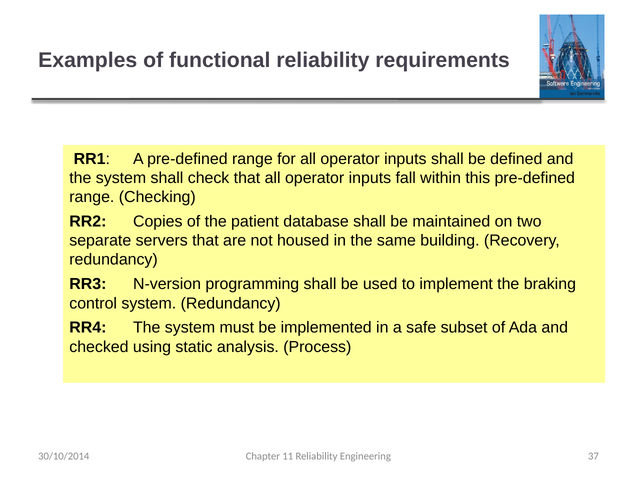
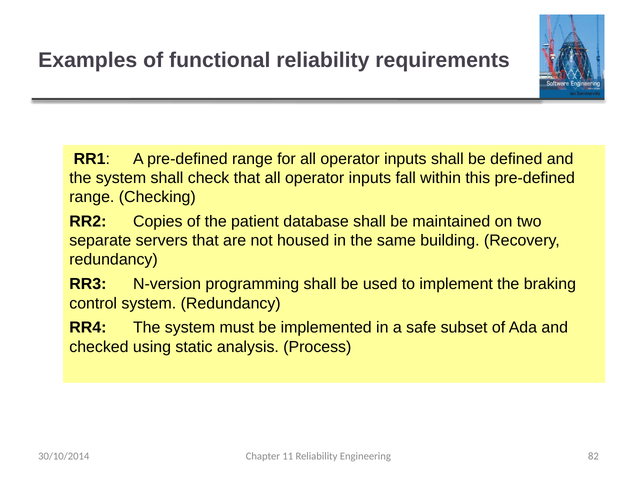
37: 37 -> 82 (593, 456)
